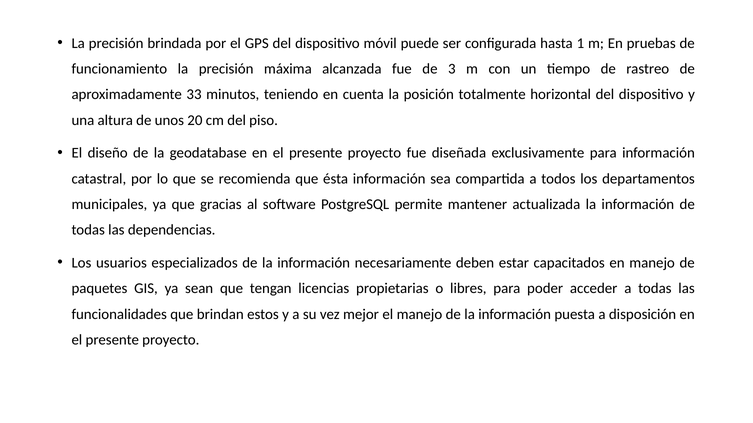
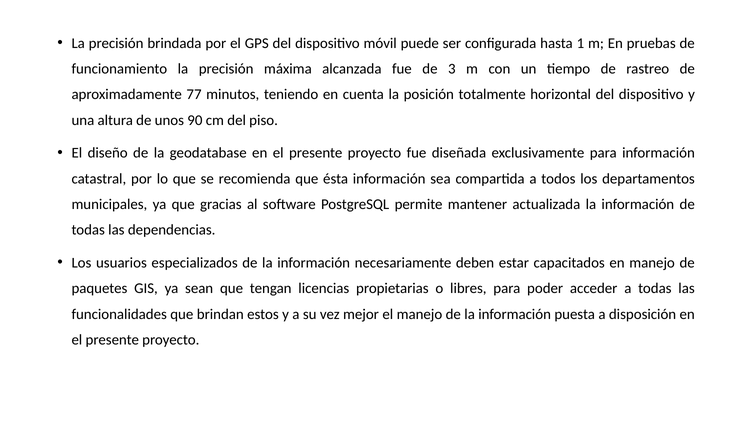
33: 33 -> 77 (194, 95)
20: 20 -> 90 (195, 120)
